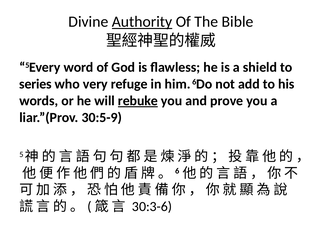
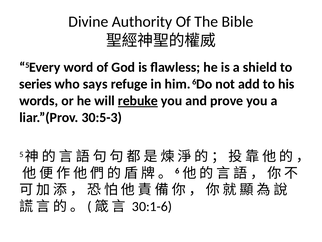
Authority underline: present -> none (142, 22)
very: very -> says (95, 84)
30:5-9: 30:5-9 -> 30:5-3 (102, 117)
30:3-6: 30:3-6 -> 30:1-6 (152, 206)
